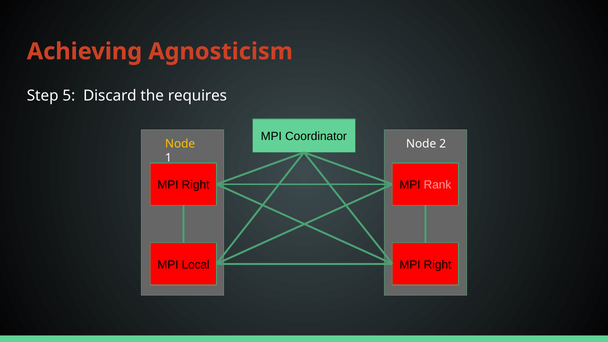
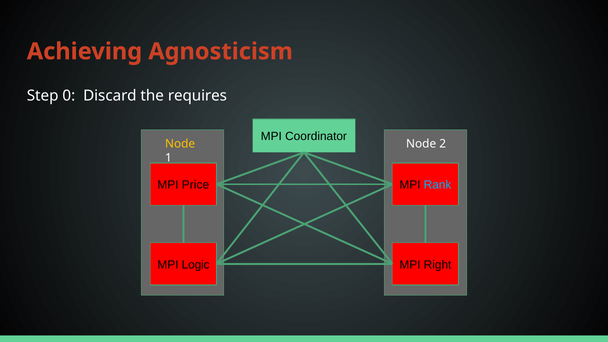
5: 5 -> 0 (69, 96)
Right: Right -> Price (195, 185)
Rank colour: pink -> light blue (438, 185)
Local: Local -> Logic (196, 265)
